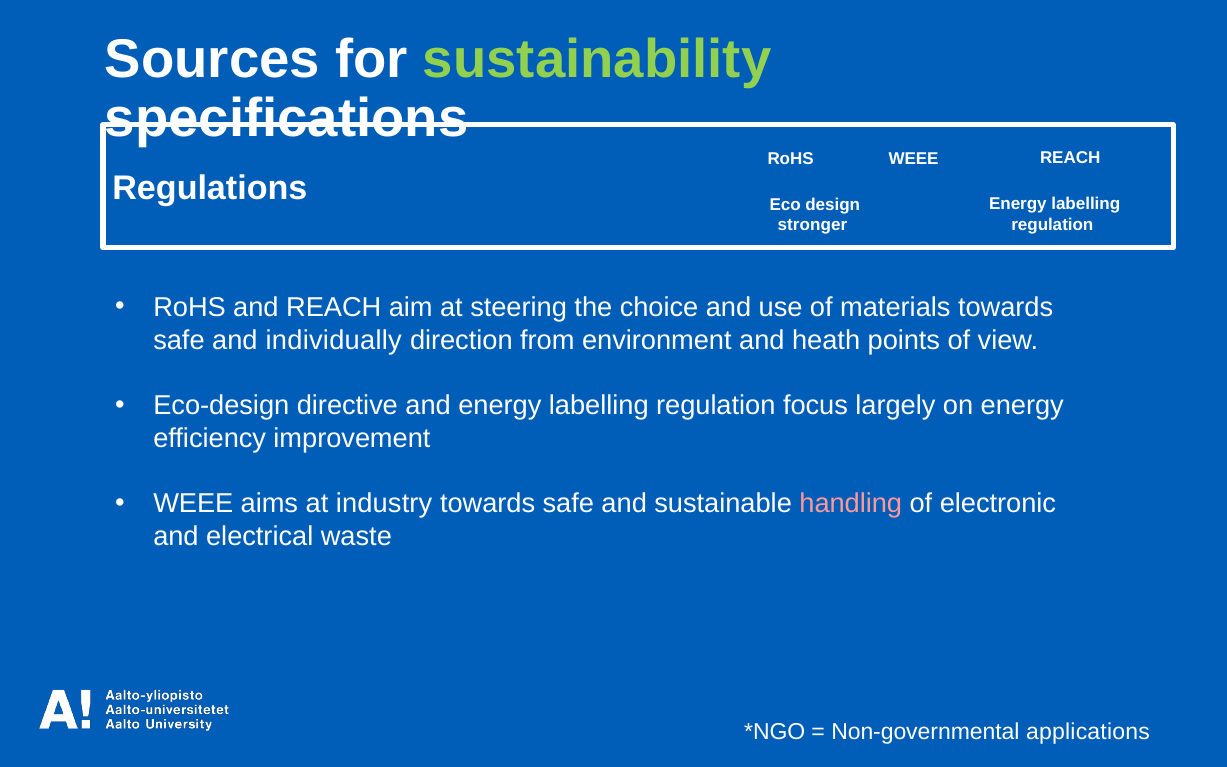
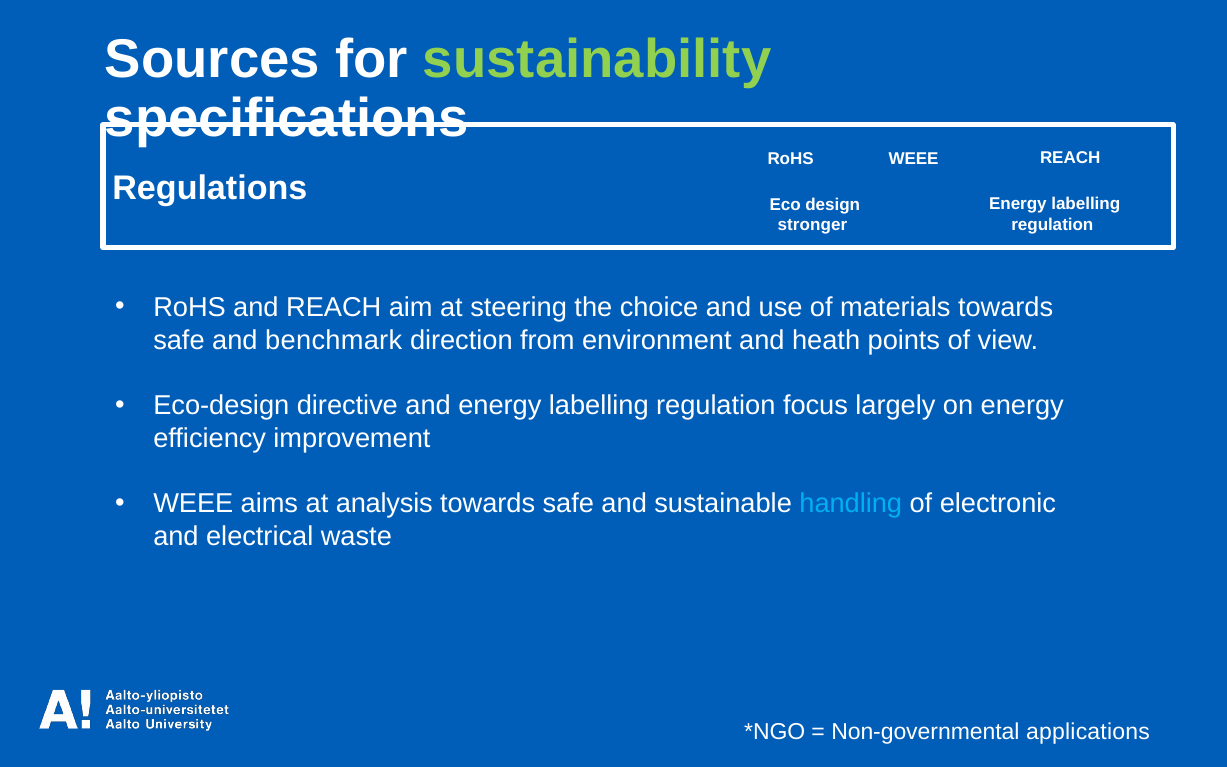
individually: individually -> benchmark (334, 340)
industry: industry -> analysis (384, 504)
handling colour: pink -> light blue (851, 504)
